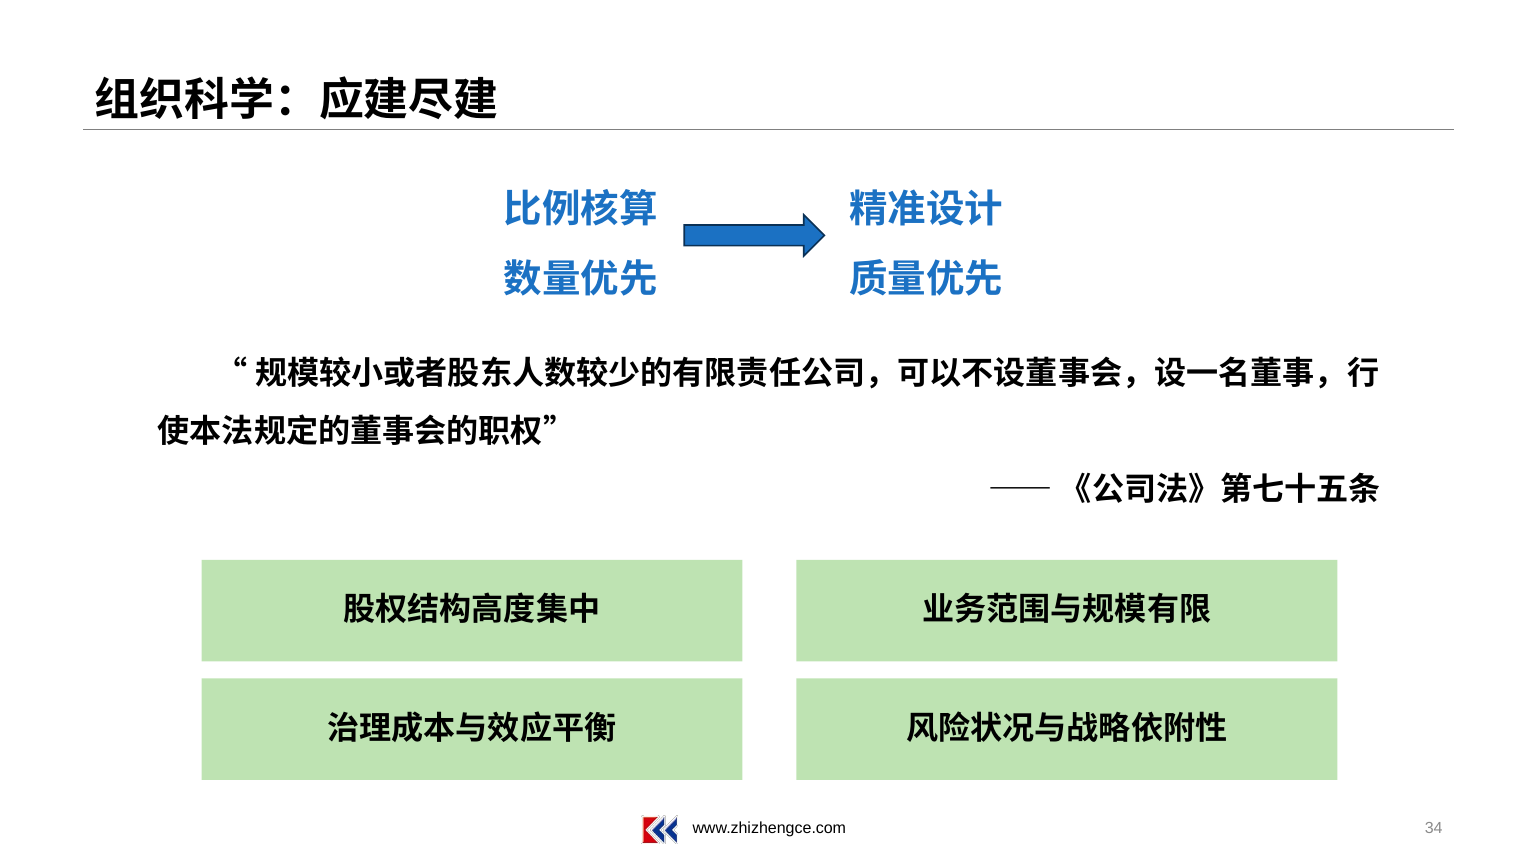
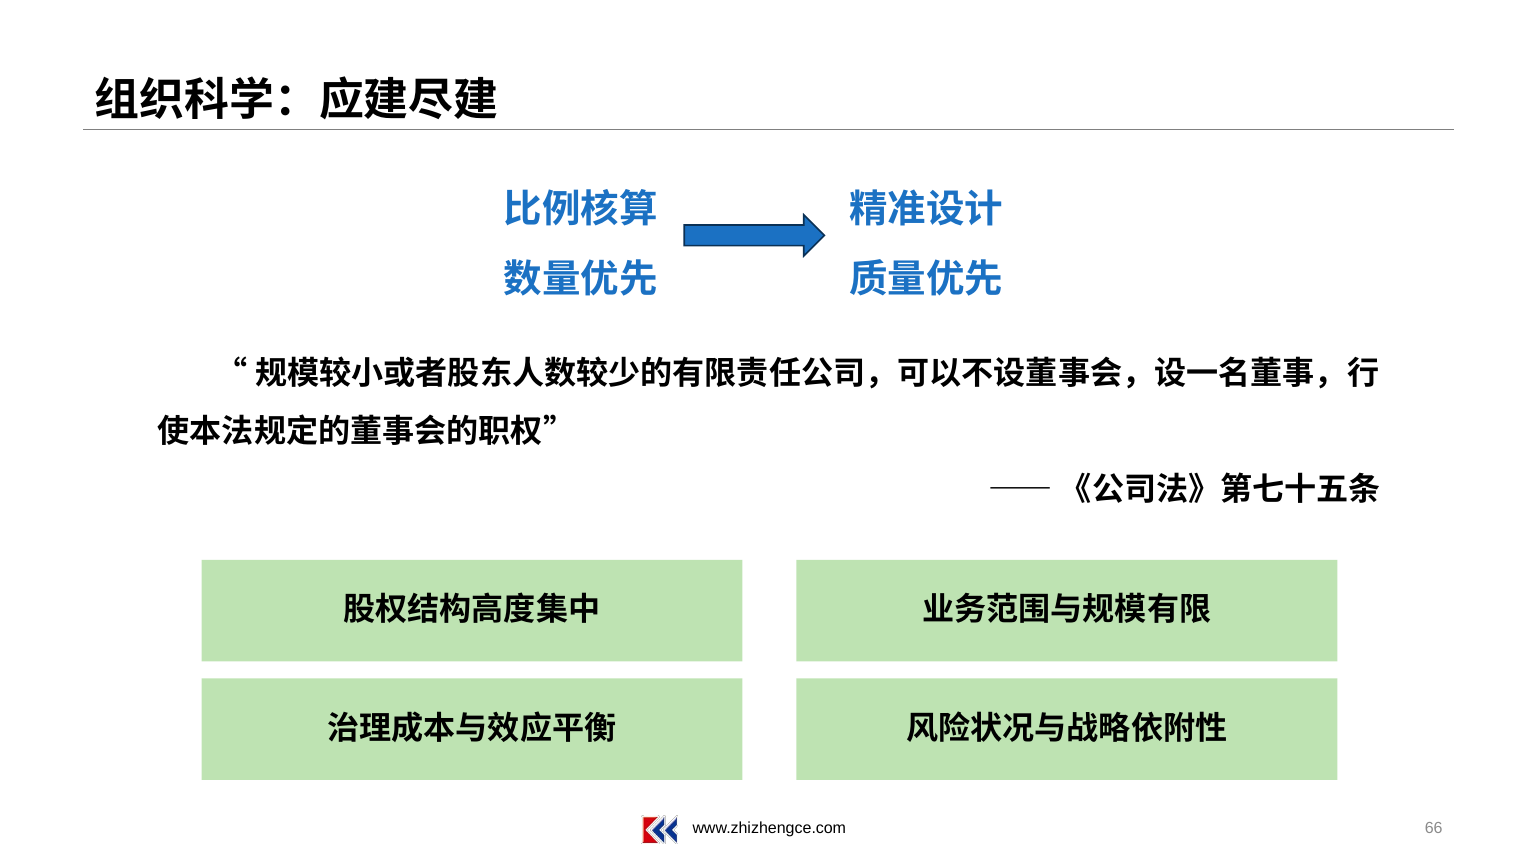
34: 34 -> 66 (1434, 827)
